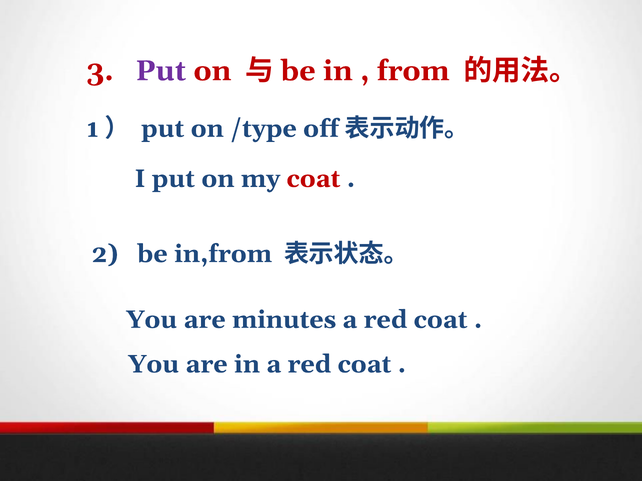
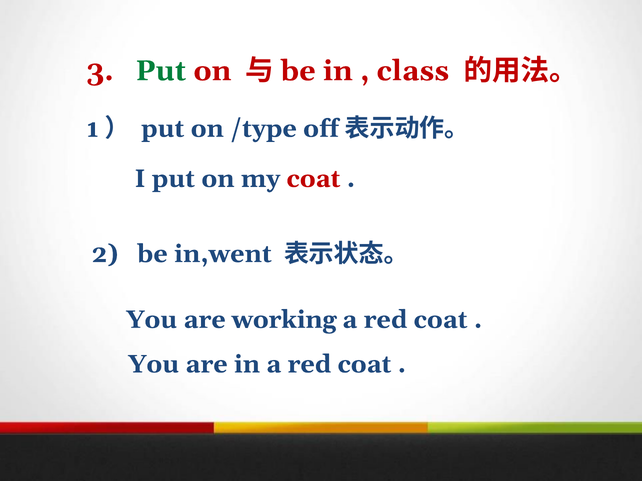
Put colour: purple -> green (161, 71)
from: from -> class (413, 71)
in,from: in,from -> in,went (223, 254)
minutes: minutes -> working (284, 320)
